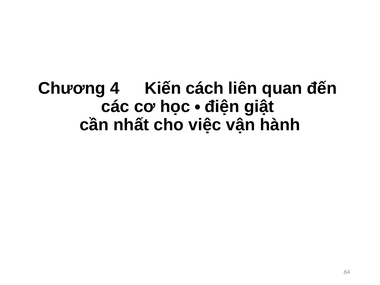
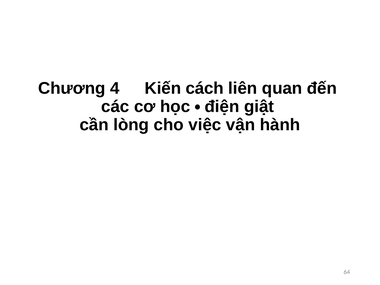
nhất: nhất -> lòng (131, 125)
